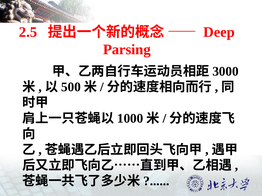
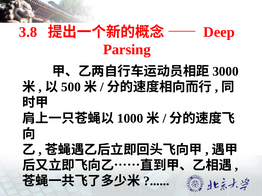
2.5: 2.5 -> 3.8 (28, 32)
